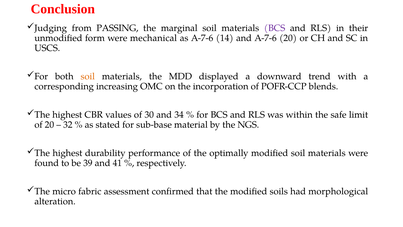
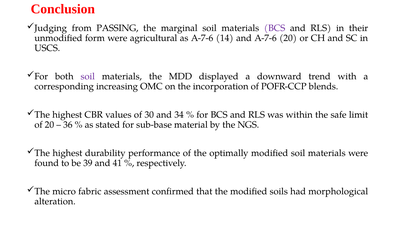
mechanical: mechanical -> agricultural (154, 38)
soil colour: orange -> purple (88, 76)
32: 32 -> 36 (68, 125)
